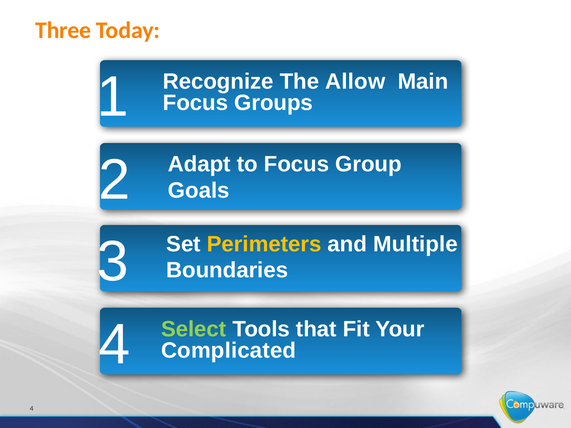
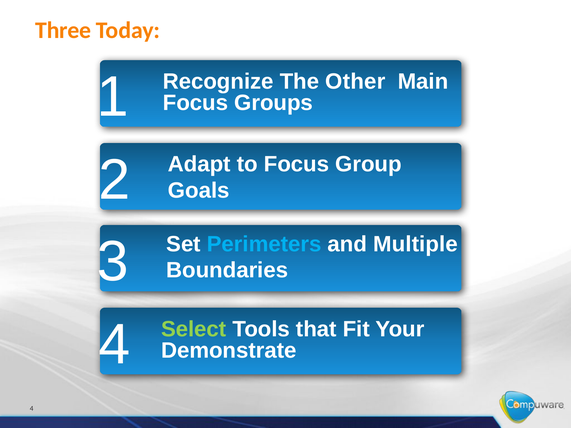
Allow: Allow -> Other (355, 82)
Perimeters colour: yellow -> light blue (264, 244)
Complicated: Complicated -> Demonstrate (229, 351)
